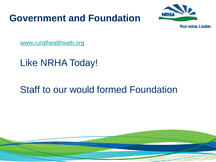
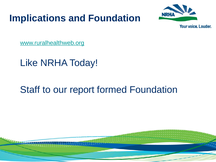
Government: Government -> Implications (38, 18)
would: would -> report (82, 90)
